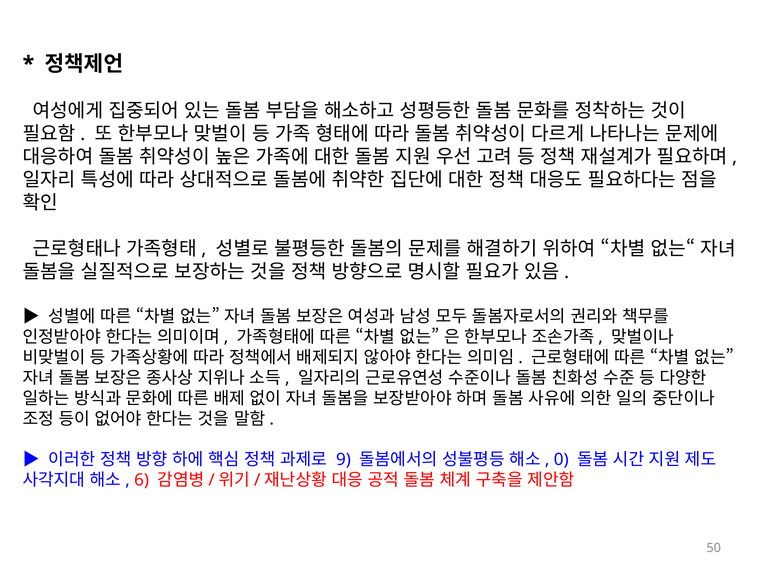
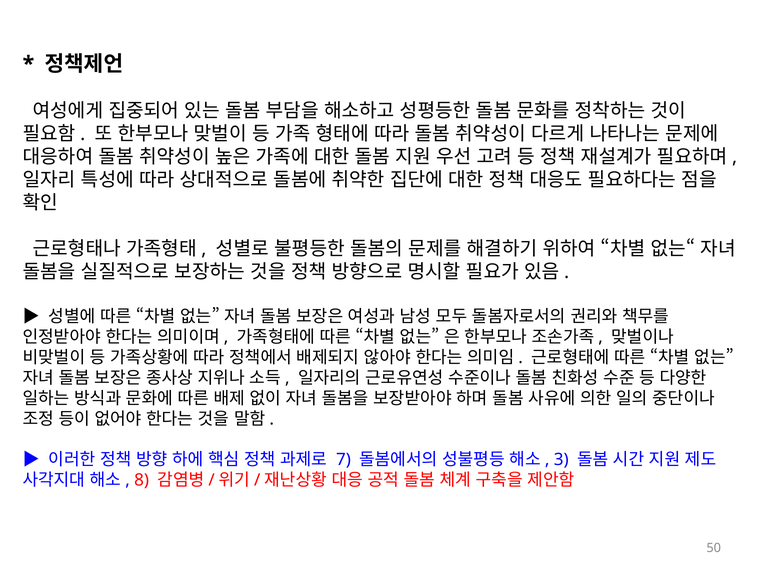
9: 9 -> 7 (343, 460)
0: 0 -> 3 (561, 460)
6: 6 -> 8 (142, 480)
